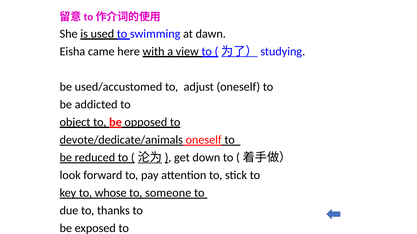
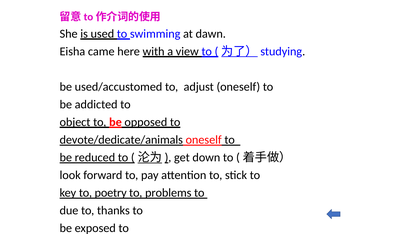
whose: whose -> poetry (111, 193)
someone: someone -> problems (168, 193)
